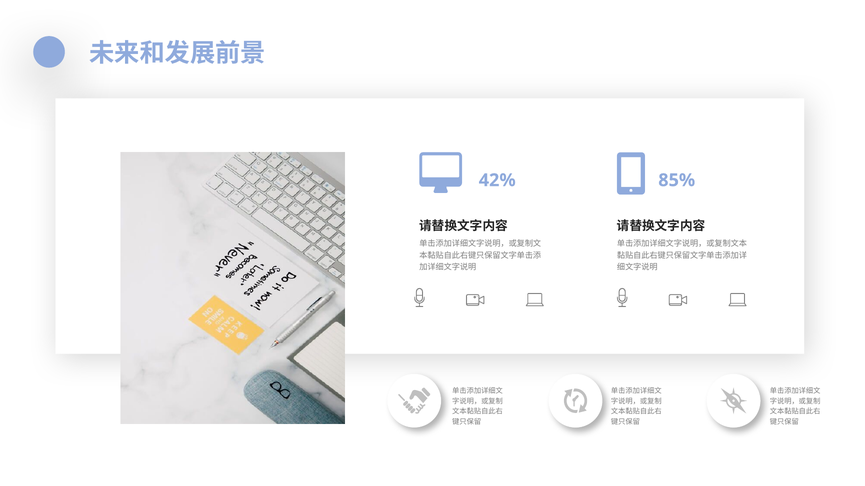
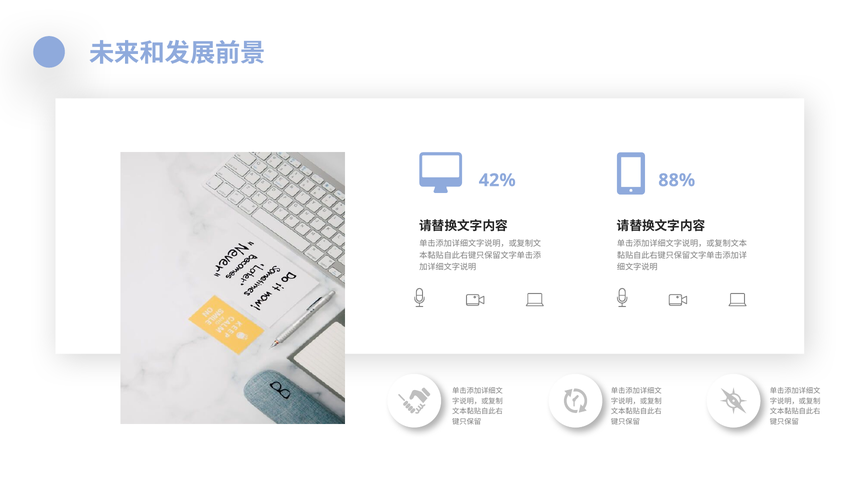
85%: 85% -> 88% (677, 180)
